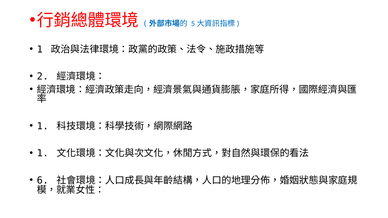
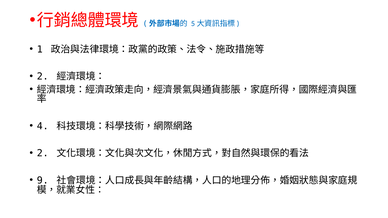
1: 1 -> 4 (43, 126)
1: 1 -> 2 (43, 153)
6: 6 -> 9 (43, 181)
